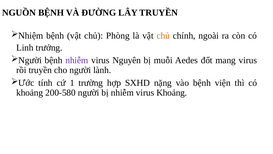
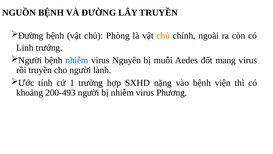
Nhiệm: Nhiệm -> Đường (31, 36)
nhiễm colour: purple -> blue (77, 60)
200-580: 200-580 -> 200-493 (60, 92)
virus Khoảng: Khoảng -> Phương (172, 92)
